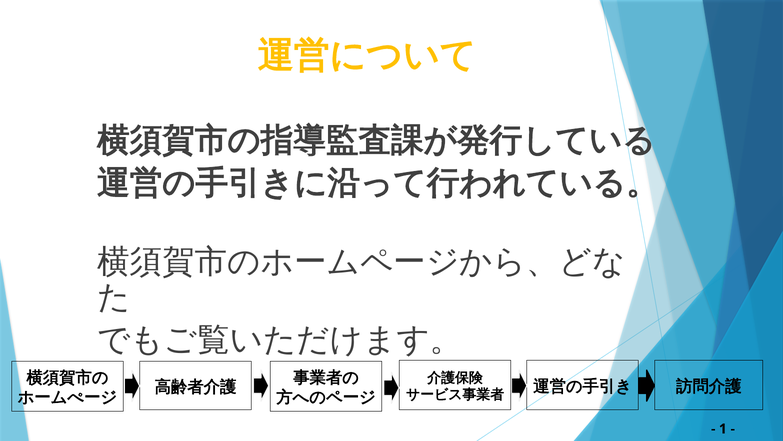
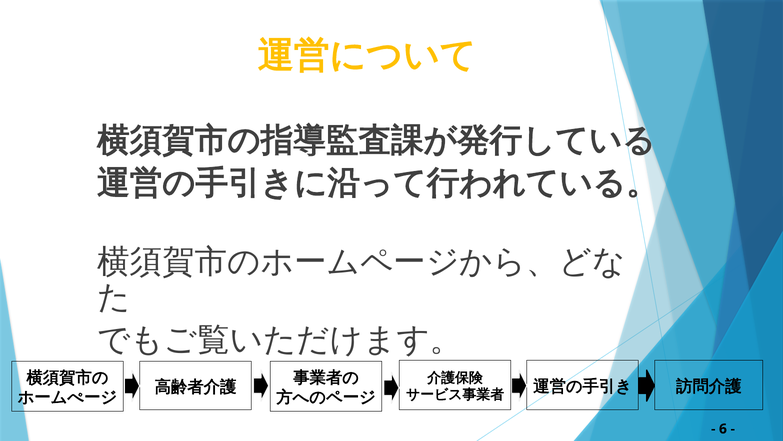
1: 1 -> 6 (723, 428)
